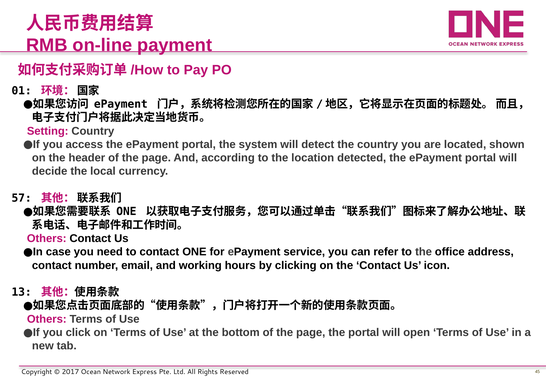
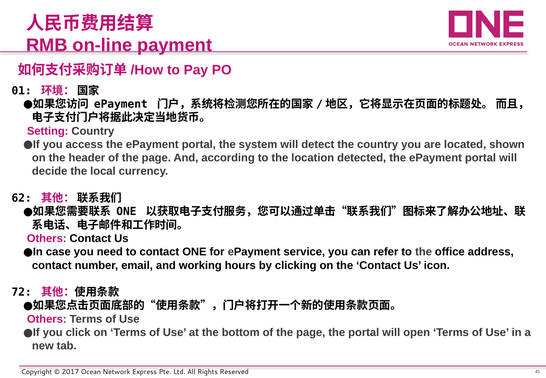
57: 57 -> 62 (22, 198)
13: 13 -> 72 (22, 292)
